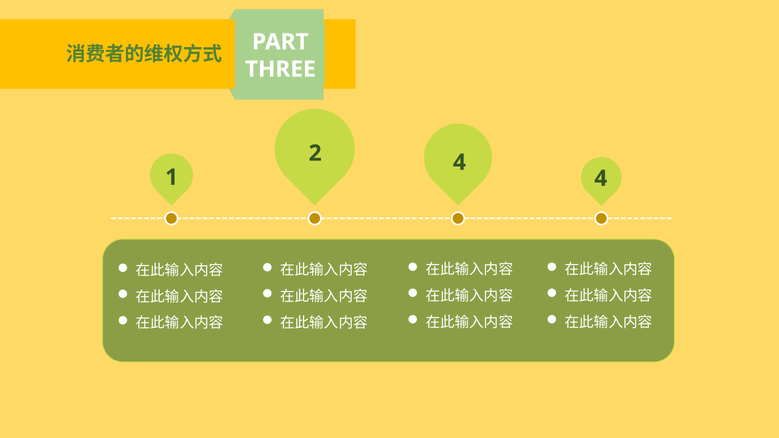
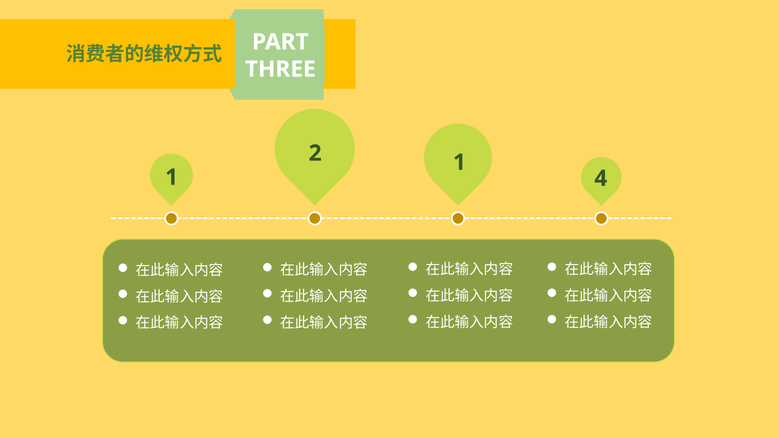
2 4: 4 -> 1 (459, 162)
